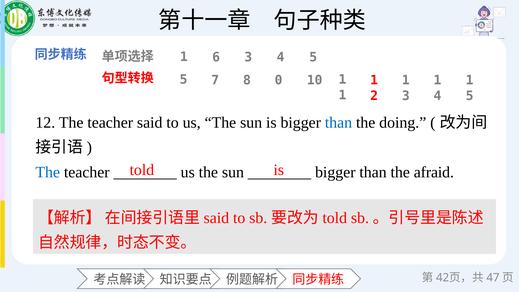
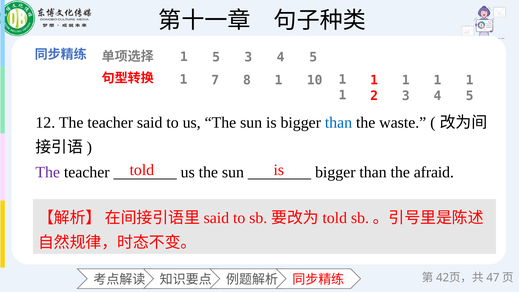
6: 6 -> 5 (216, 57)
5: 5 -> 1 (184, 80)
8 0: 0 -> 1 (279, 80)
doing: doing -> waste (403, 123)
The colour: blue -> purple (48, 172)
